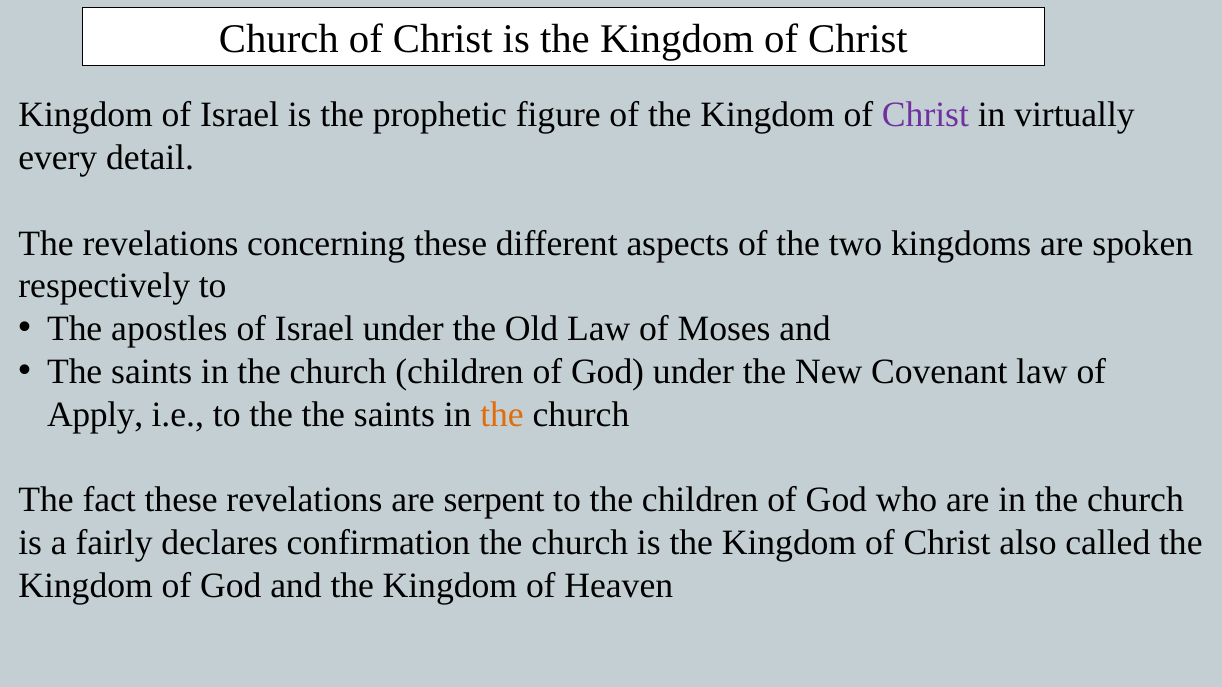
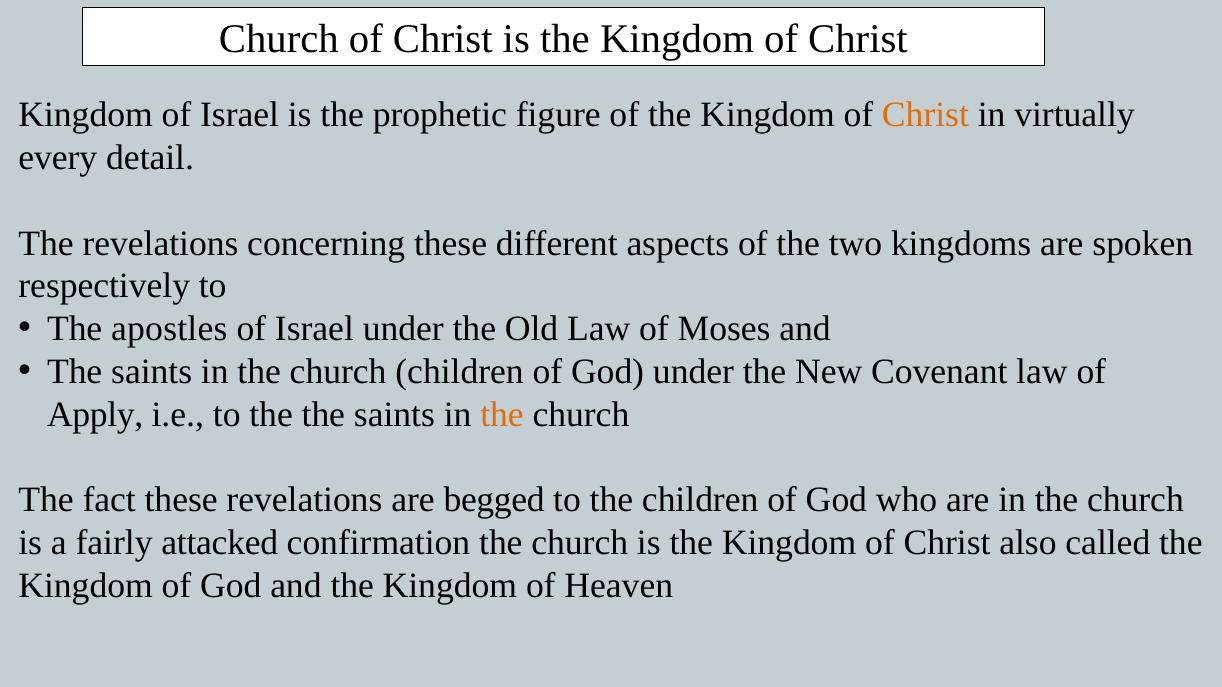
Christ colour: purple -> orange (925, 115)
serpent: serpent -> begged (494, 500)
declares: declares -> attacked (220, 543)
